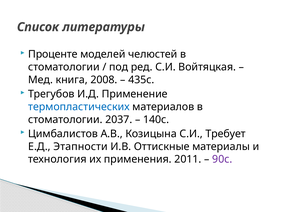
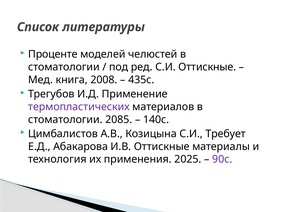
С.И Войтяцкая: Войтяцкая -> Оттискные (207, 67)
термопластических colour: blue -> purple (79, 107)
2037: 2037 -> 2085 (119, 119)
Этапности: Этапности -> Абакарова (81, 146)
2011: 2011 -> 2025 (188, 159)
